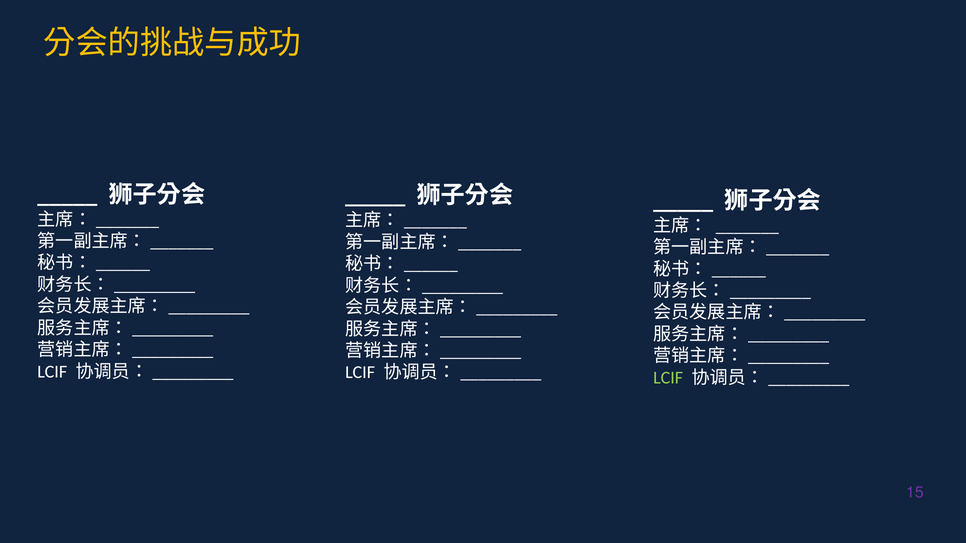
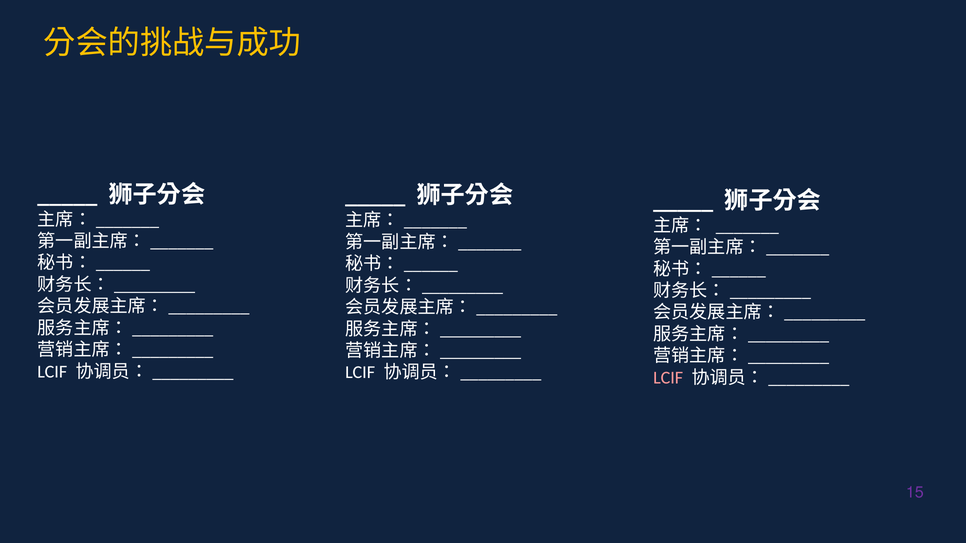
LCIF colour: light green -> pink (668, 378)
